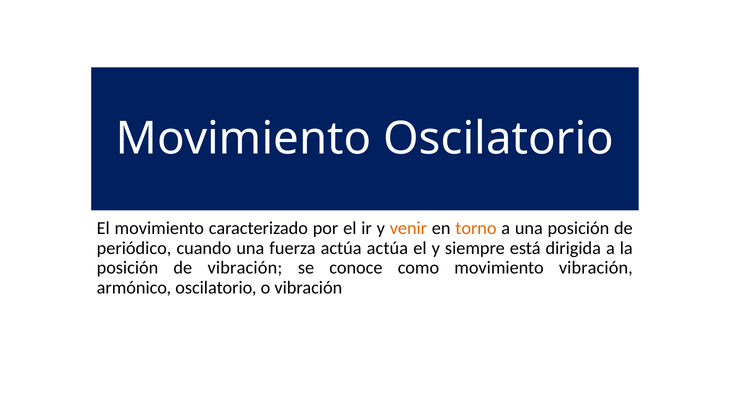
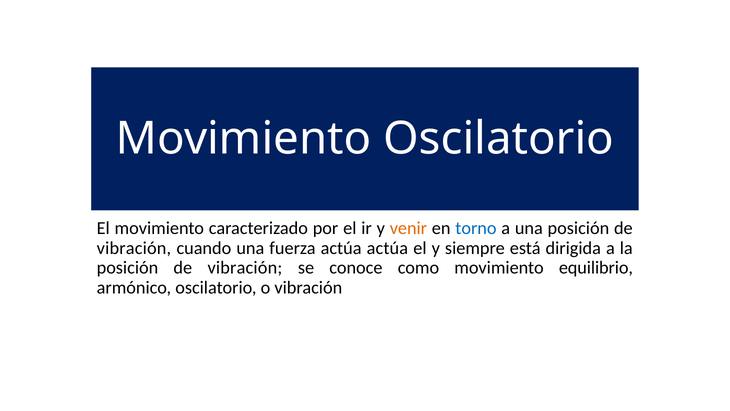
torno colour: orange -> blue (476, 228)
periódico: periódico -> vibración (134, 248)
movimiento vibración: vibración -> equilibrio (596, 268)
